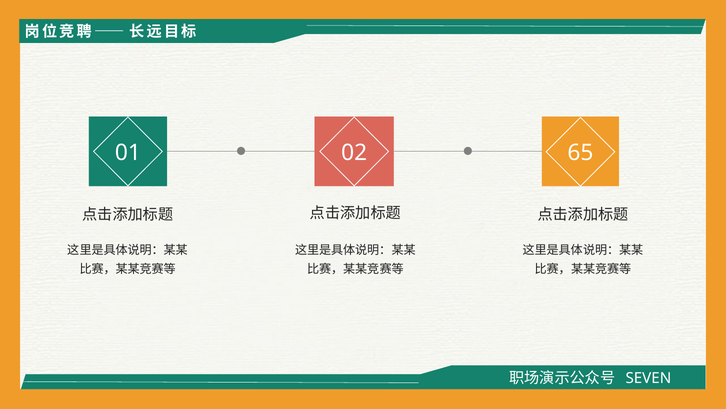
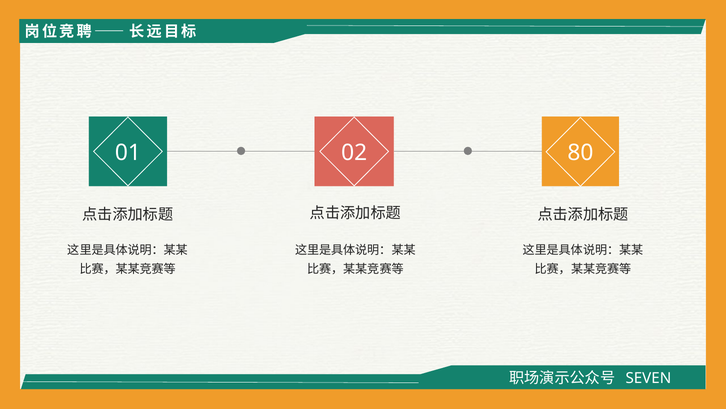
65: 65 -> 80 (580, 153)
